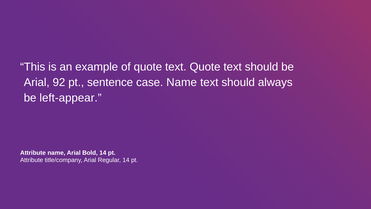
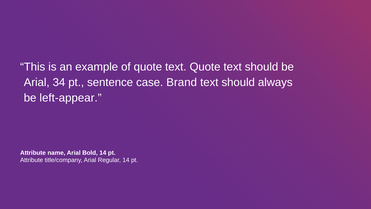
92: 92 -> 34 (59, 82)
case Name: Name -> Brand (182, 82)
